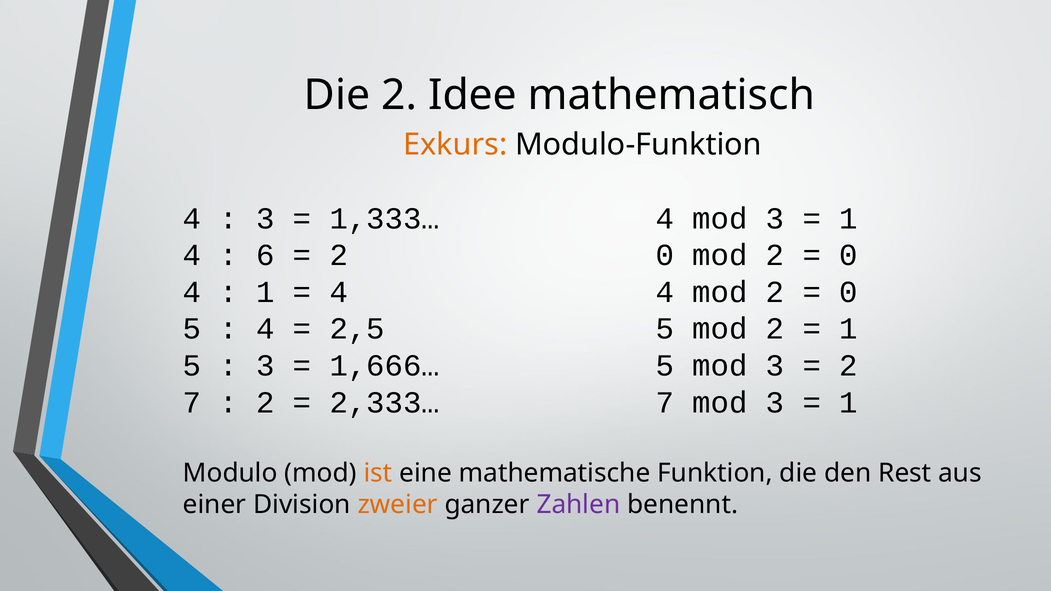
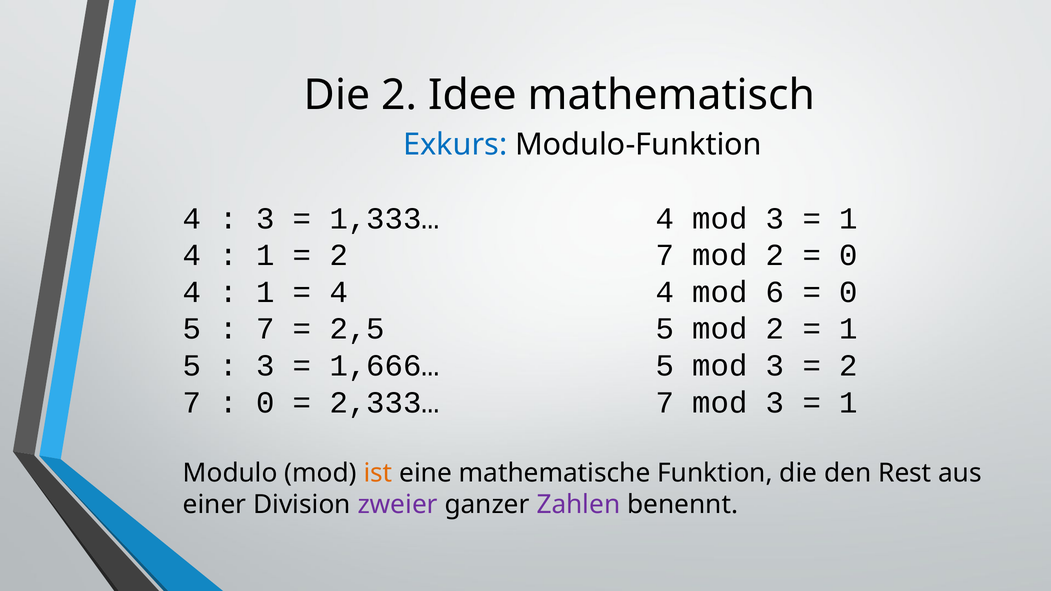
Exkurs colour: orange -> blue (455, 145)
6: 6 -> 1 (265, 255)
0: 0 -> 7 (665, 255)
4 mod 2: 2 -> 6 (775, 292)
4: 4 -> 7 (265, 329)
2: 2 -> 0 (265, 403)
zweier colour: orange -> purple (398, 505)
